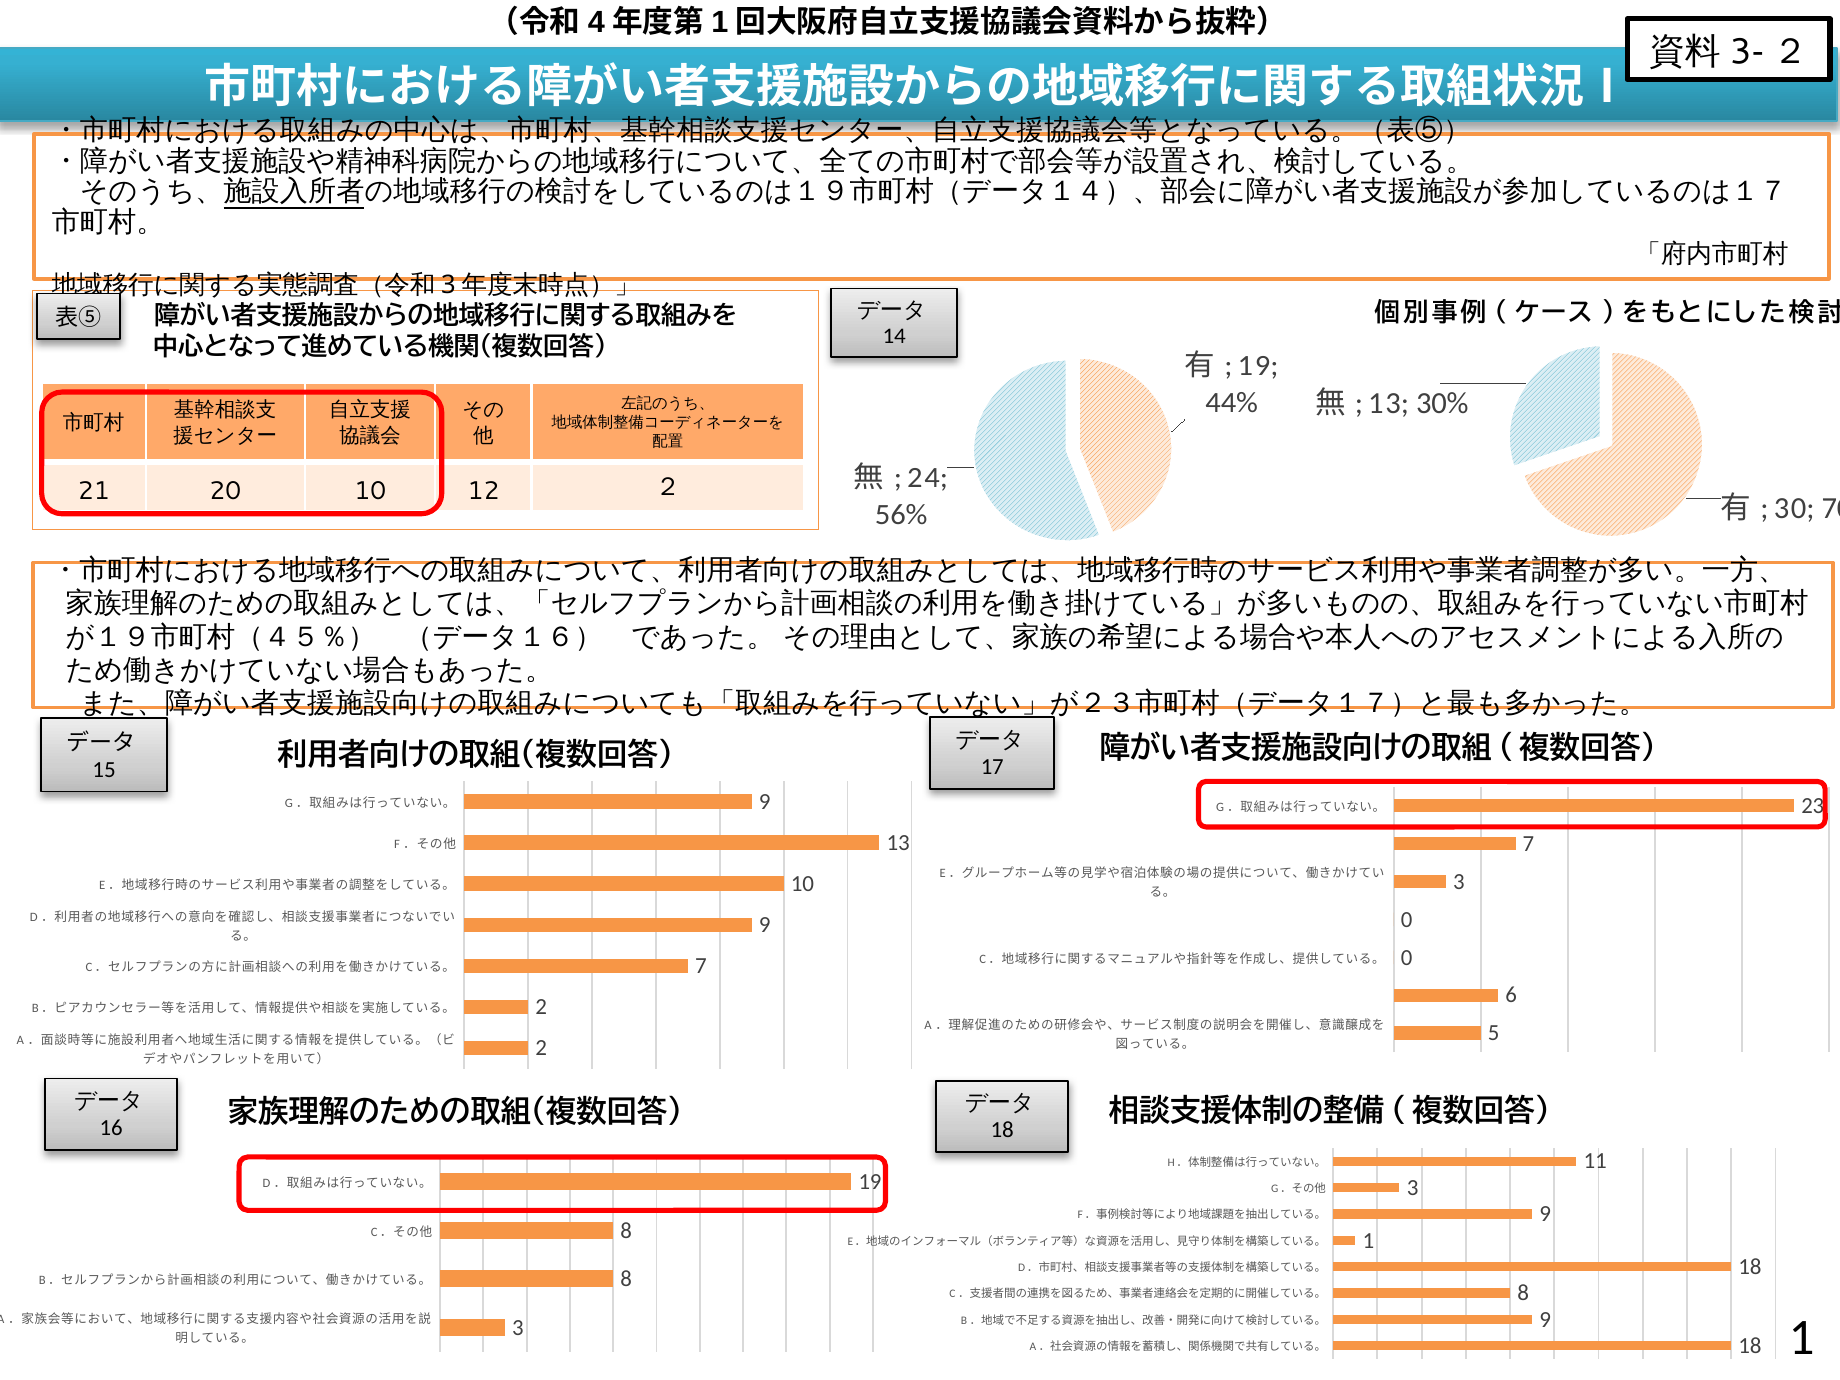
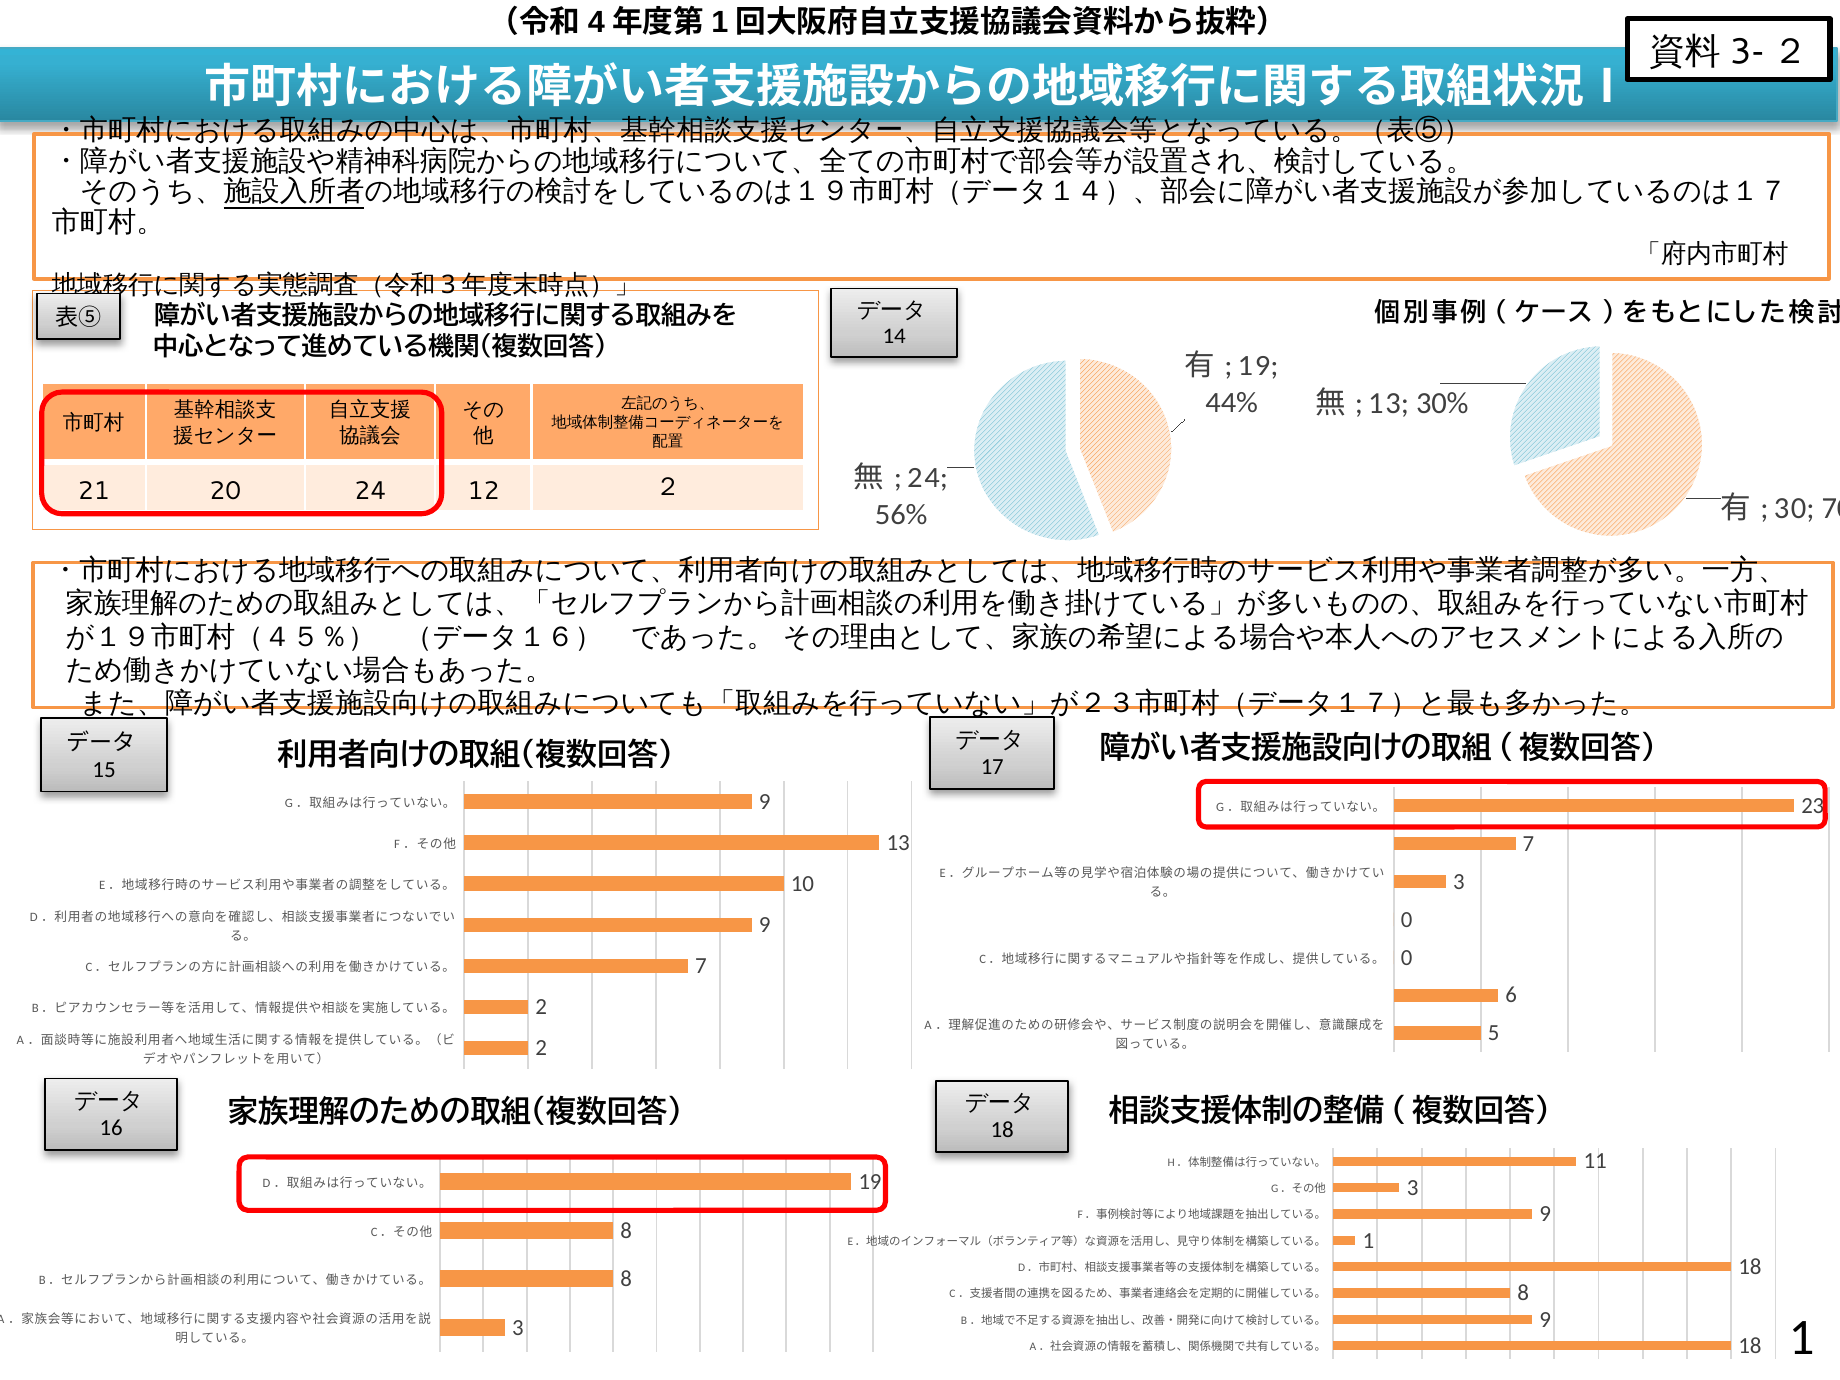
20 10: 10 -> 24 (370, 491)
